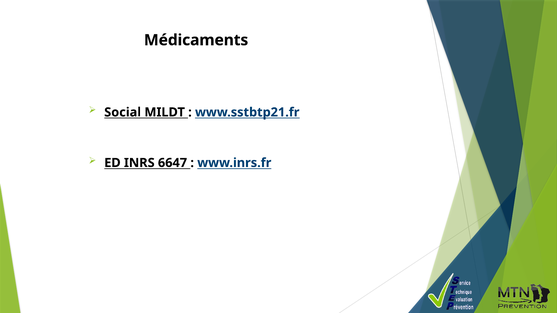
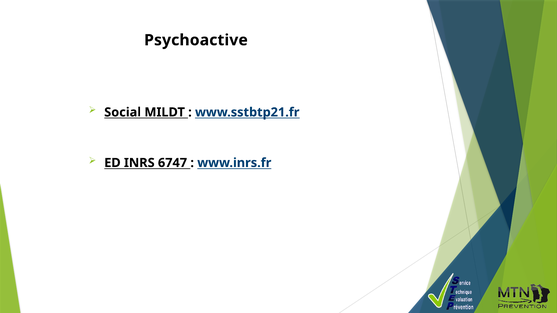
Médicaments: Médicaments -> Psychoactive (196, 40)
6647: 6647 -> 6747 (172, 163)
